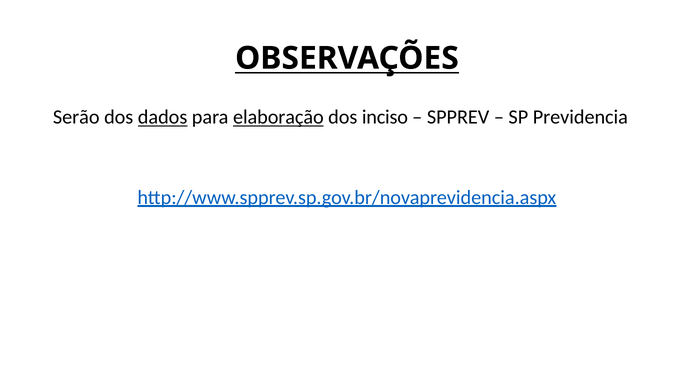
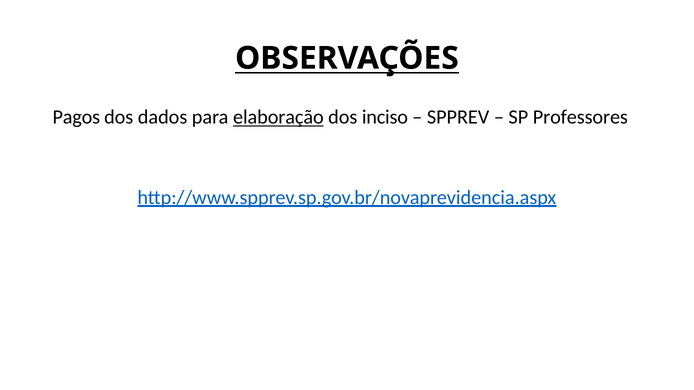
Serão: Serão -> Pagos (76, 117)
dados underline: present -> none (163, 117)
Previdencia: Previdencia -> Professores (580, 117)
